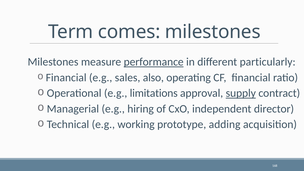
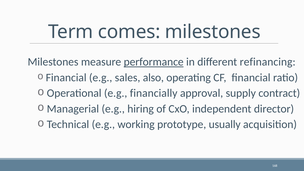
particularly: particularly -> refinancing (268, 62)
limitations: limitations -> financially (154, 93)
supply underline: present -> none (241, 93)
adding: adding -> usually (225, 124)
